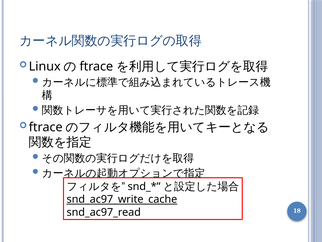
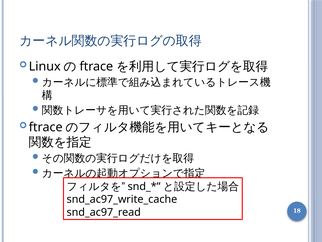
snd_ac97_write_cache underline: present -> none (122, 199)
